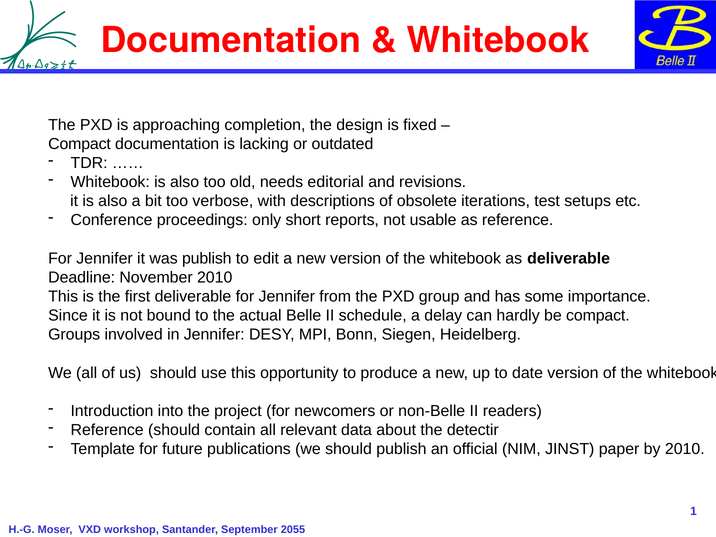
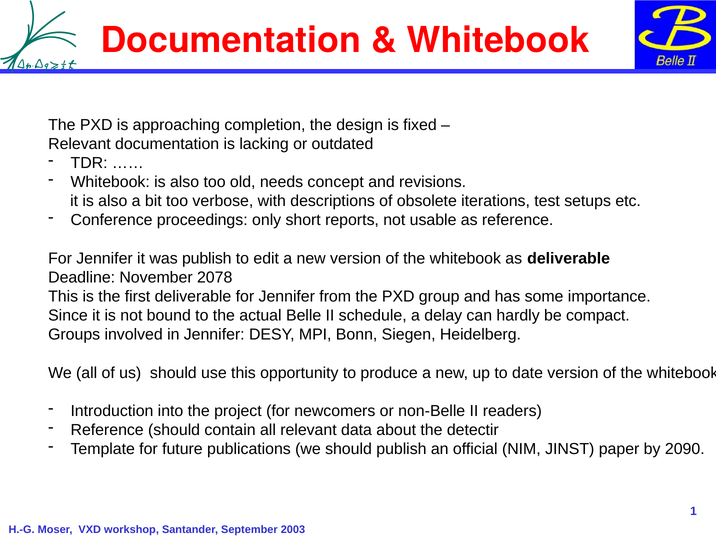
Compact: Compact -> Relevant (79, 144)
editorial: editorial -> concept (336, 182)
November 2010: 2010 -> 2078 (215, 277)
by 2010: 2010 -> 2090 (685, 449)
2055: 2055 -> 2003 (293, 529)
